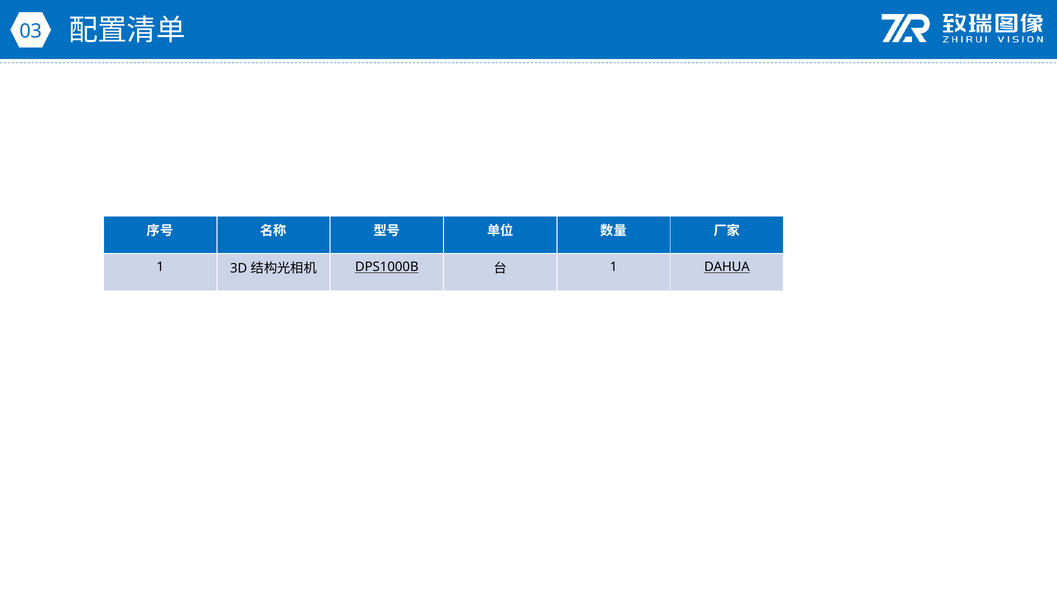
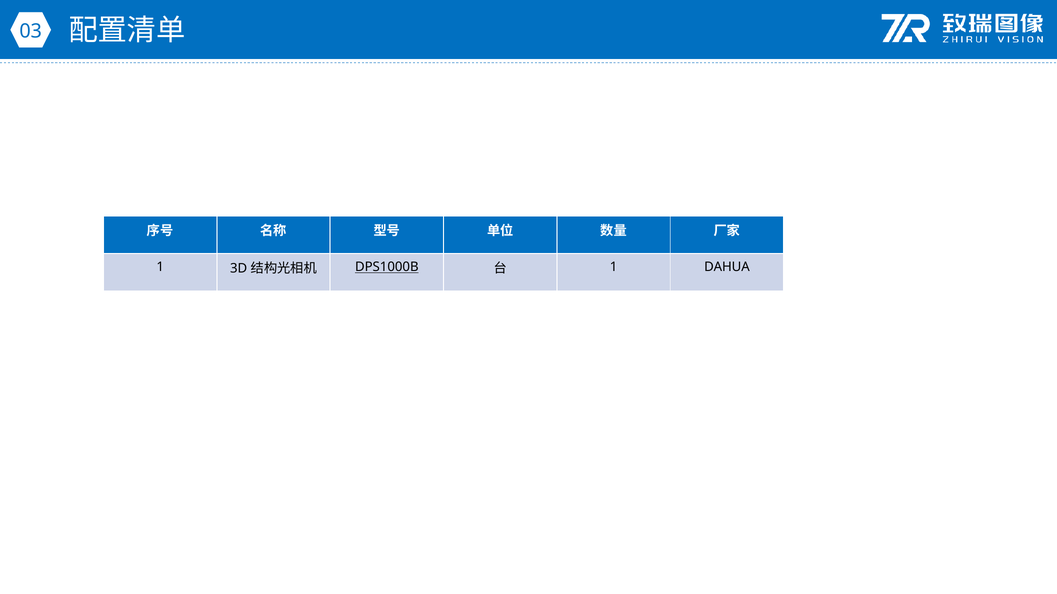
DAHUA underline: present -> none (727, 267)
